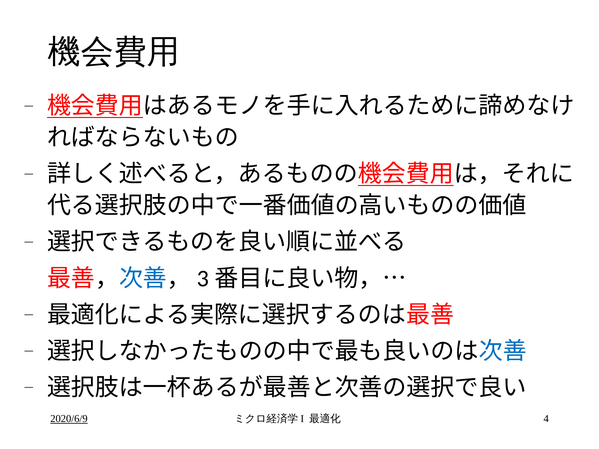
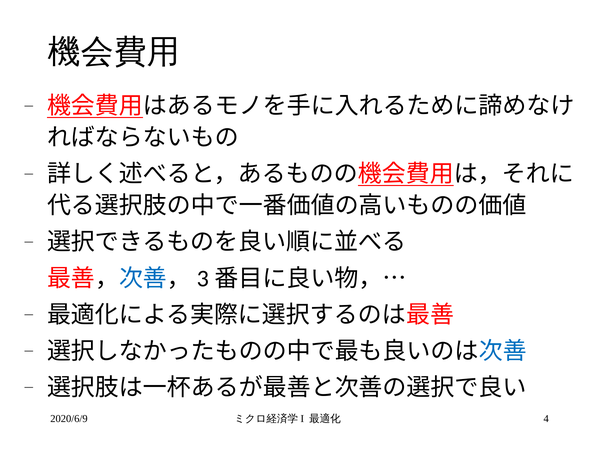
2020/6/9 underline: present -> none (69, 419)
